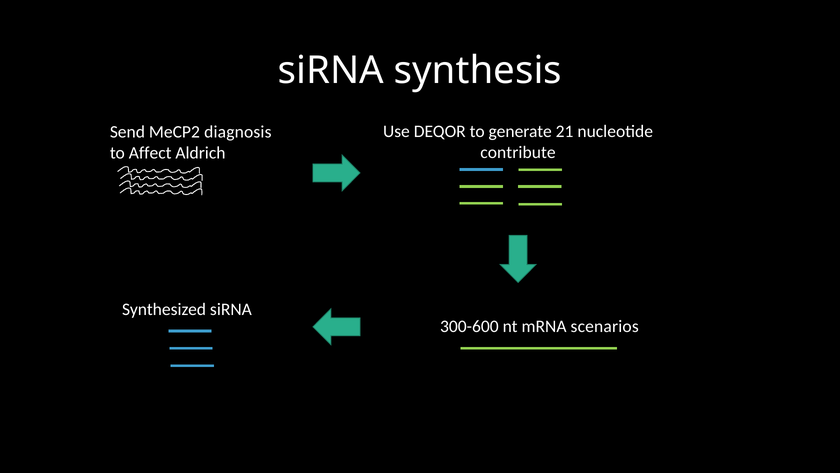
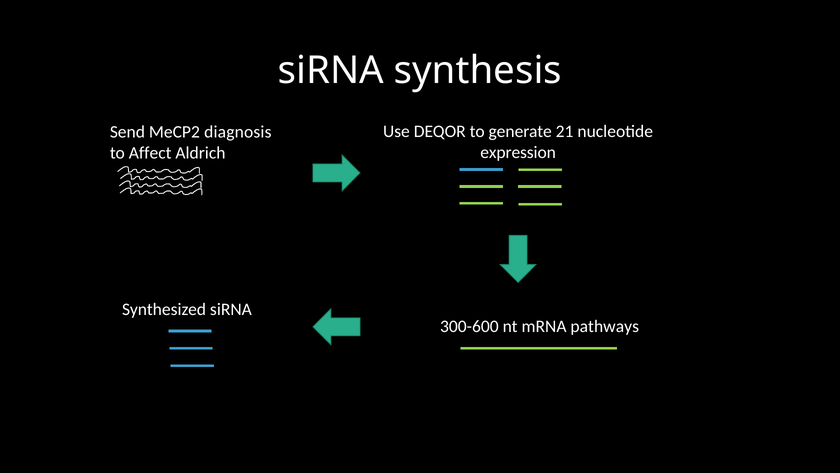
contribute: contribute -> expression (518, 152)
scenarios: scenarios -> pathways (605, 326)
